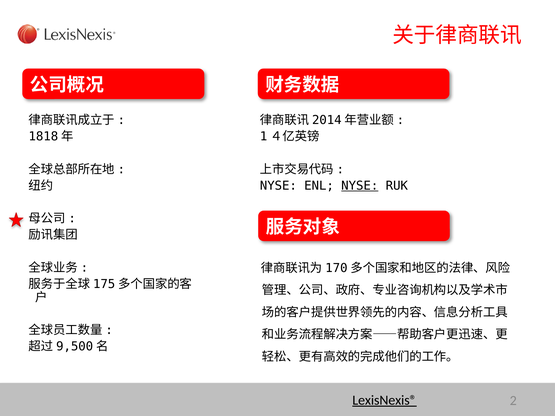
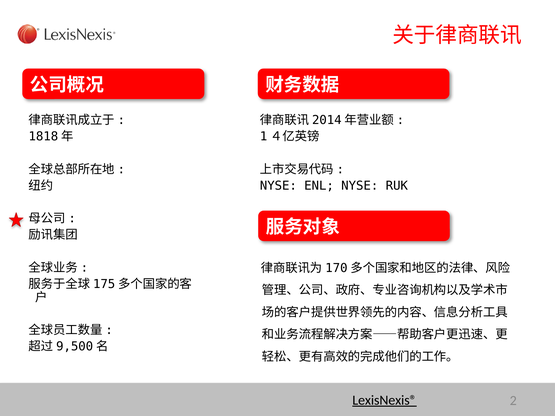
NYSE underline: present -> none (360, 186)
